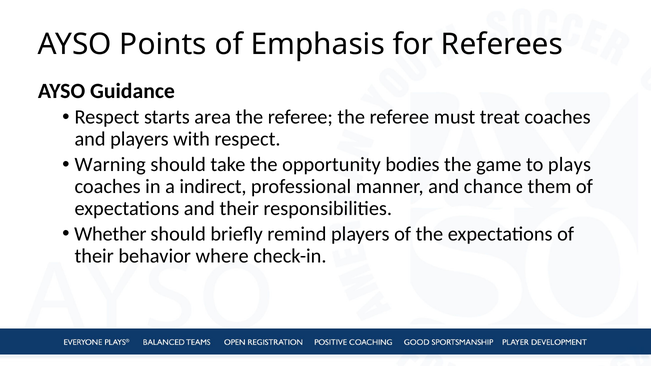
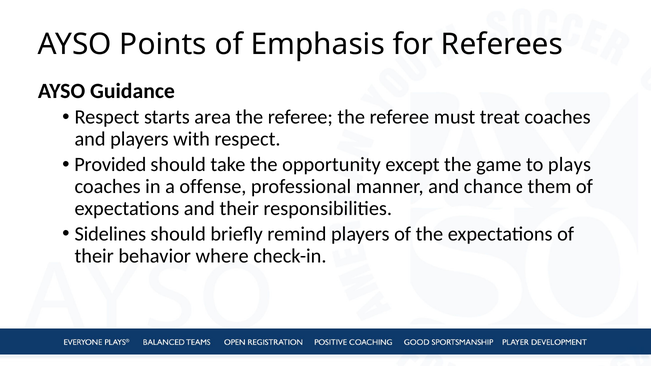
Warning: Warning -> Provided (110, 165)
bodies: bodies -> except (413, 165)
indirect: indirect -> offense (213, 187)
Whether: Whether -> Sidelines (110, 234)
